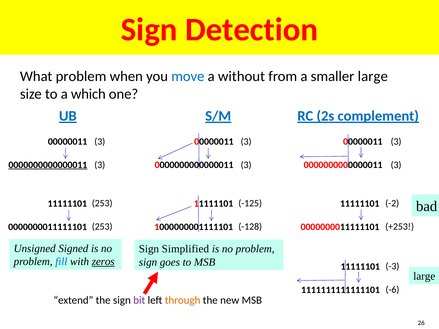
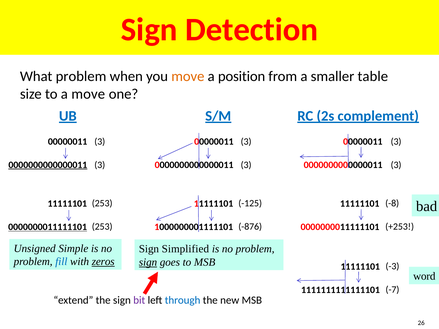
move colour: blue -> orange (188, 76)
without: without -> position (242, 76)
smaller large: large -> table (373, 76)
a which: which -> move (88, 94)
-2: -2 -> -8 (392, 203)
-128: -128 -> -876 (250, 227)
0000000011111101 underline: none -> present (48, 227)
Signed: Signed -> Simple (73, 249)
sign underline: none -> present (148, 262)
large: large -> word (424, 276)
-6: -6 -> -7 (392, 290)
through colour: orange -> blue (183, 301)
